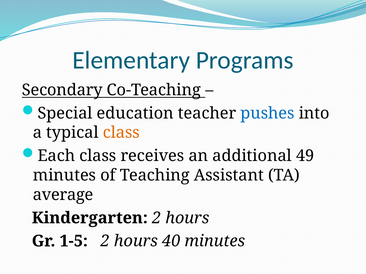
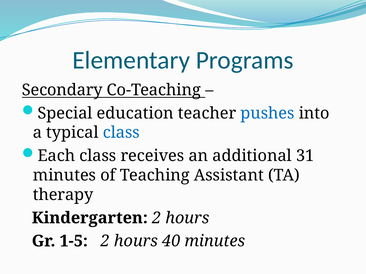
class colour: orange -> blue (121, 133)
49: 49 -> 31 (305, 156)
average: average -> therapy (63, 195)
